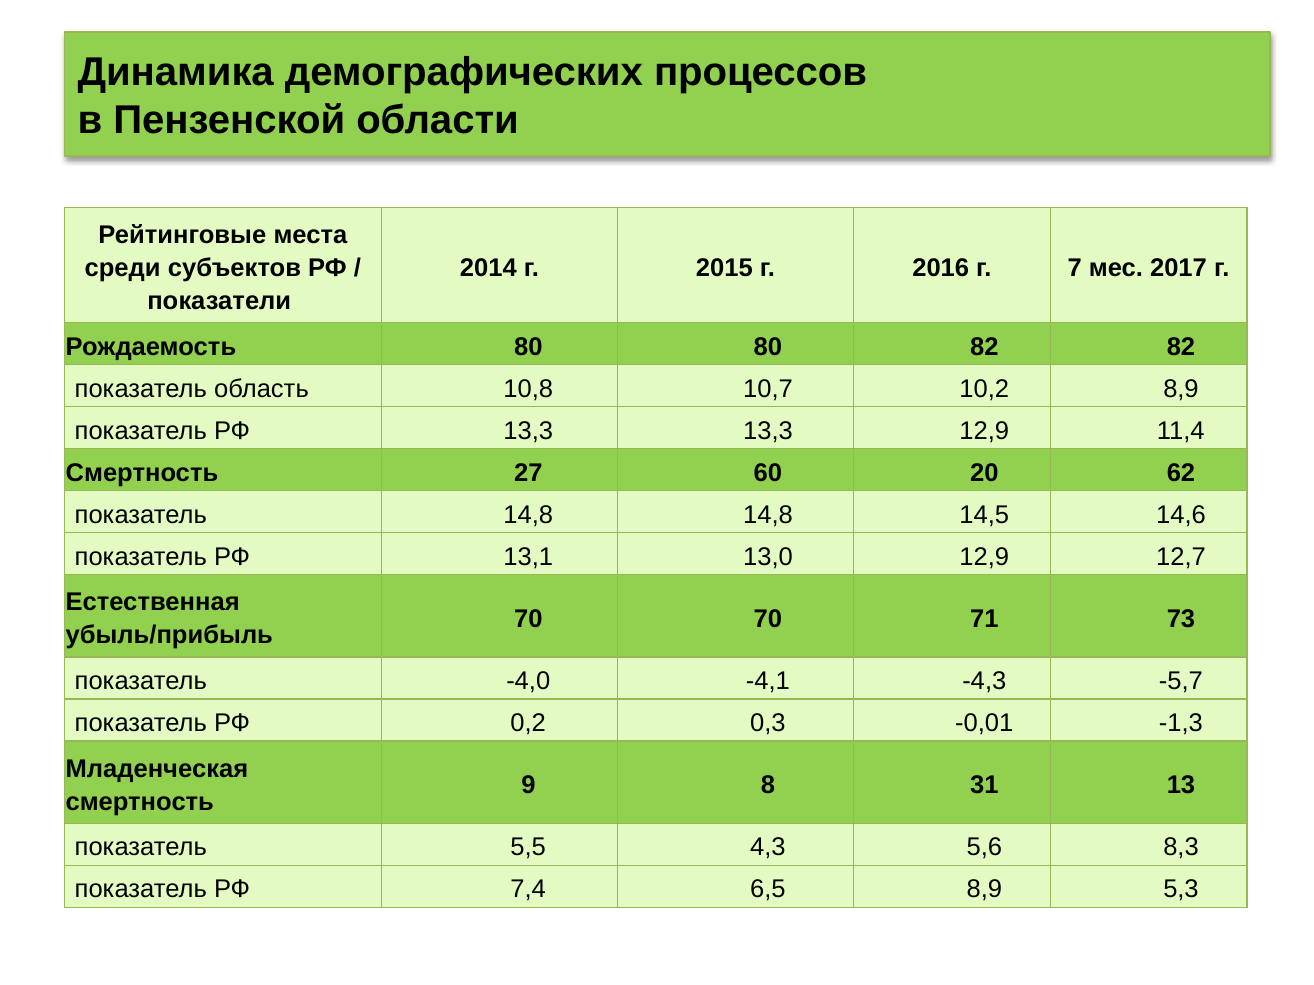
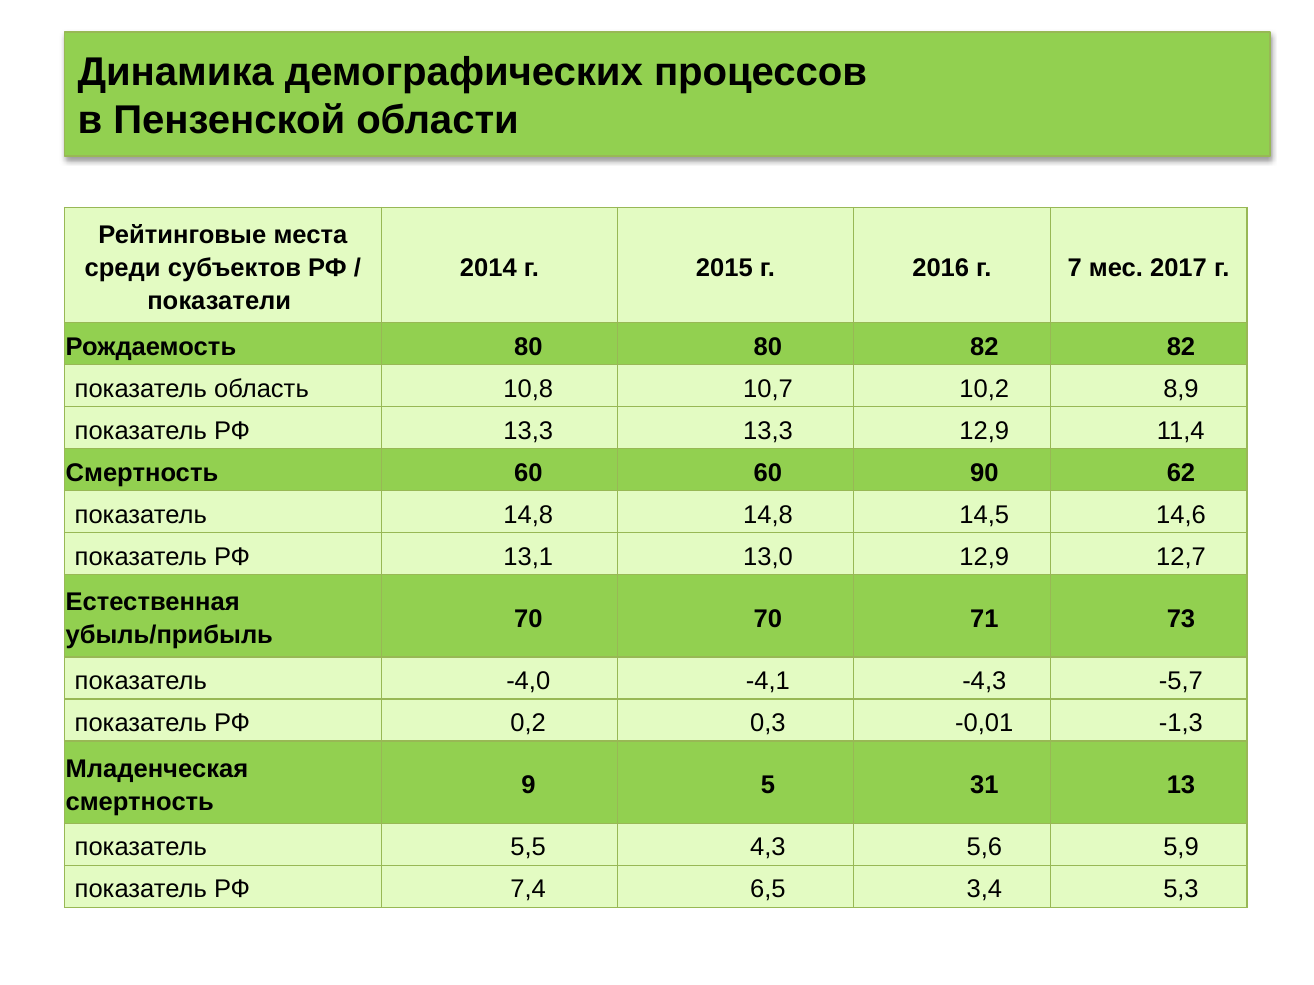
Смертность 27: 27 -> 60 (528, 473)
20: 20 -> 90 (984, 473)
8: 8 -> 5 (768, 786)
8,3: 8,3 -> 5,9 (1181, 848)
6,5 8,9: 8,9 -> 3,4 (984, 890)
